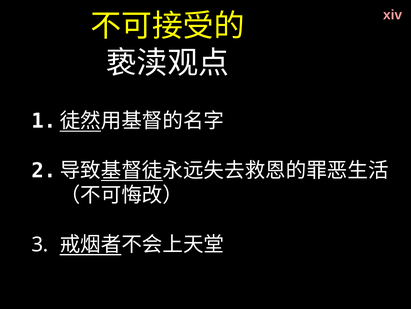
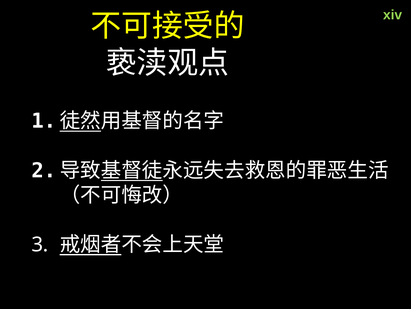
xiv colour: pink -> light green (393, 15)
